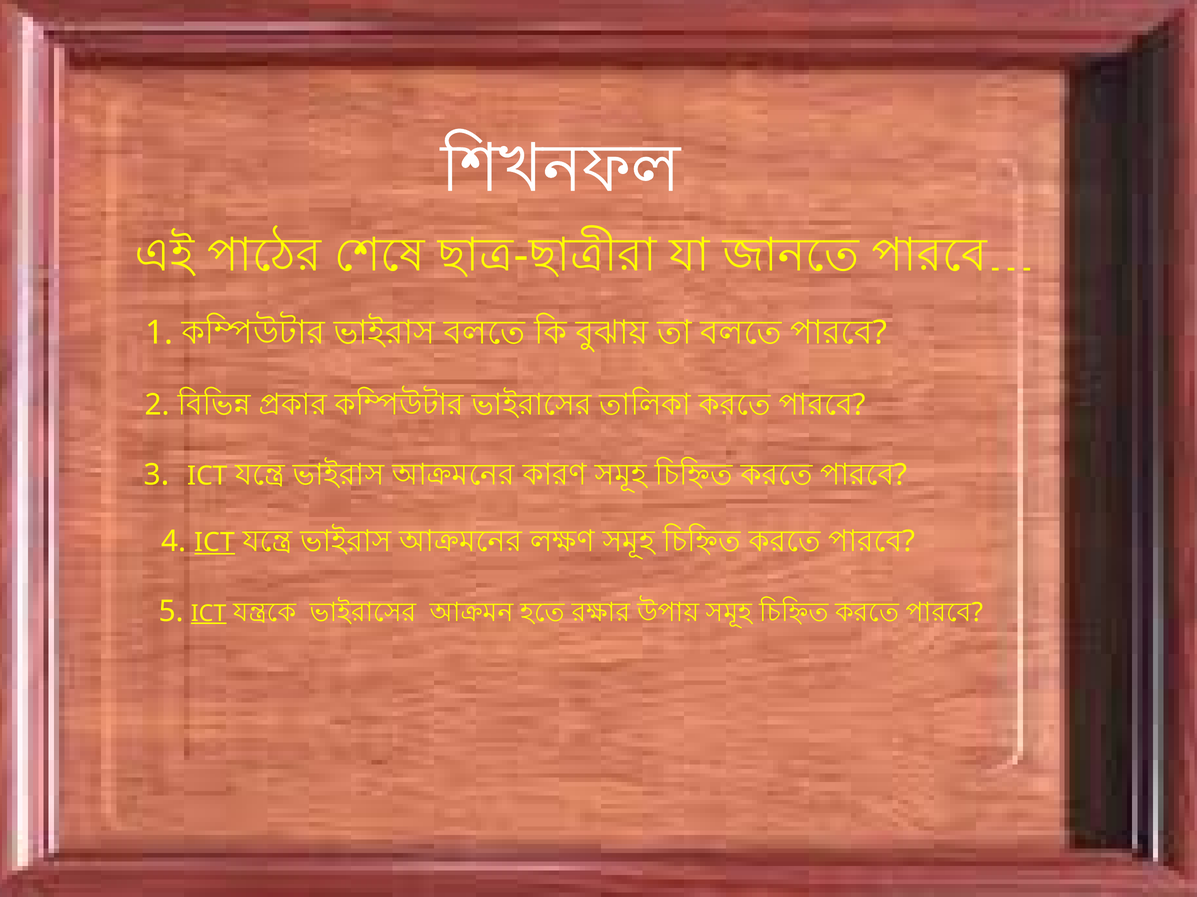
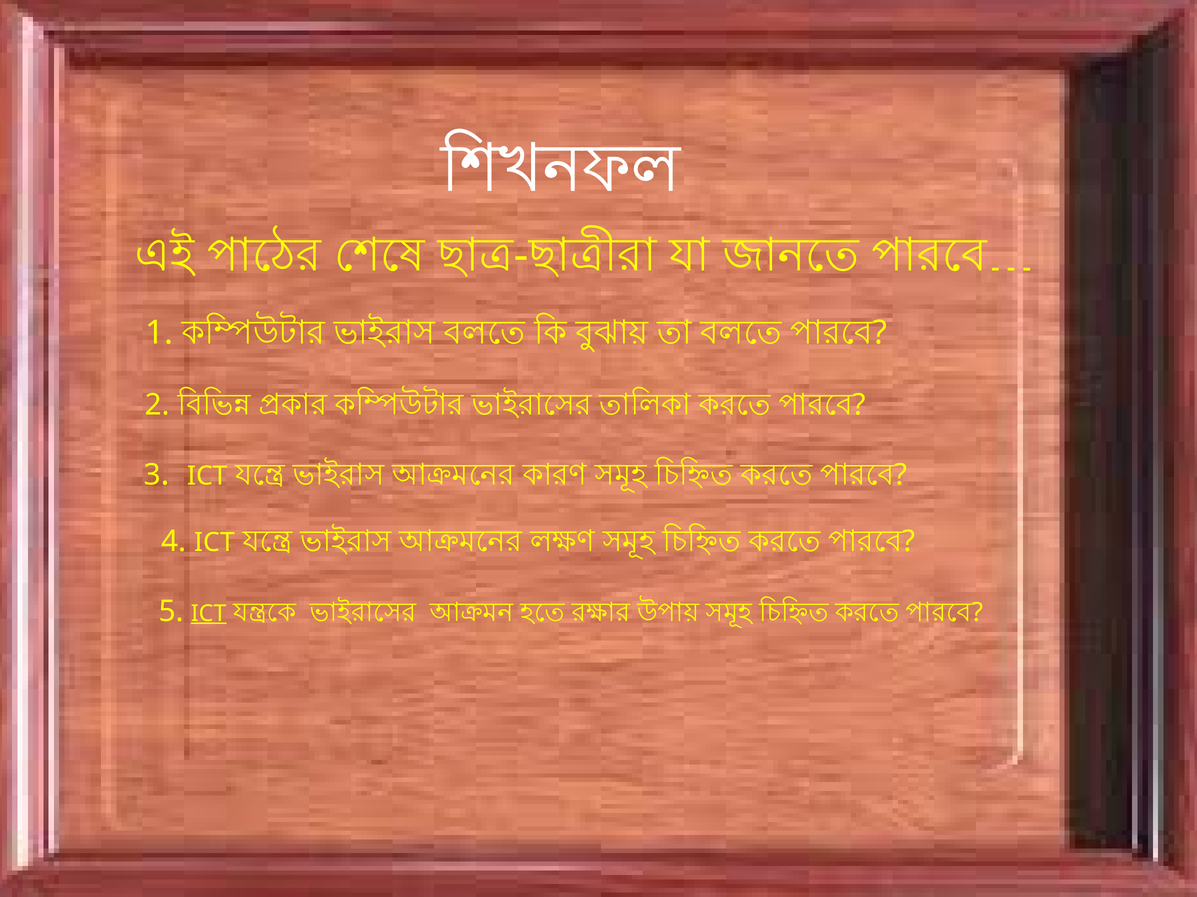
ICT underline: present -> none (215, 543)
